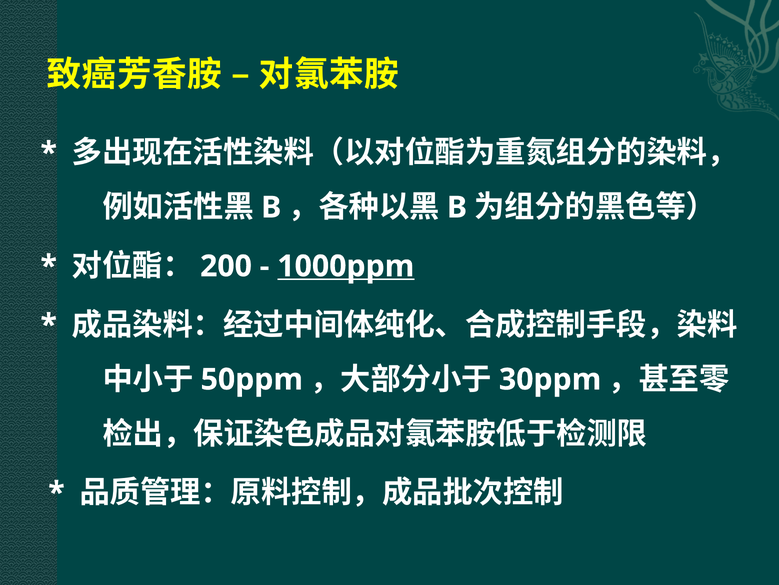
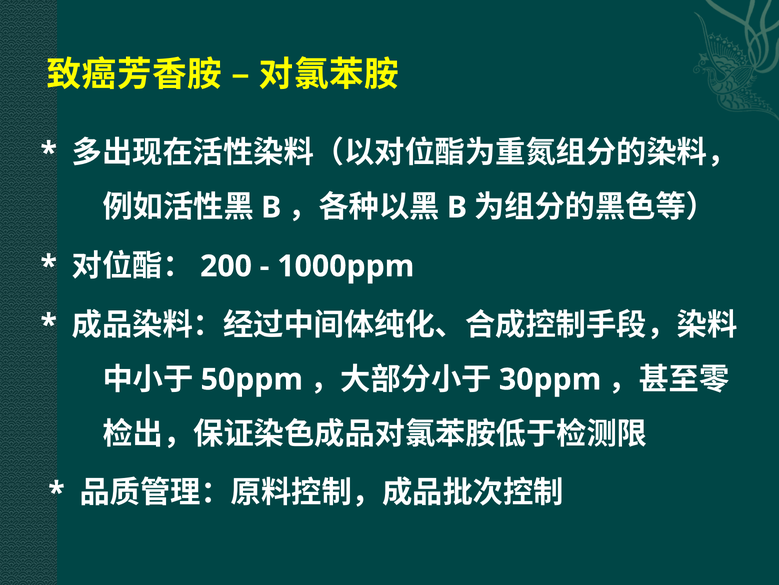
1000ppm underline: present -> none (346, 266)
